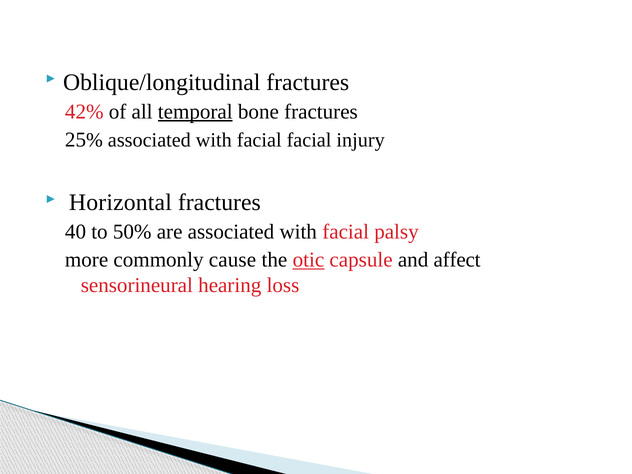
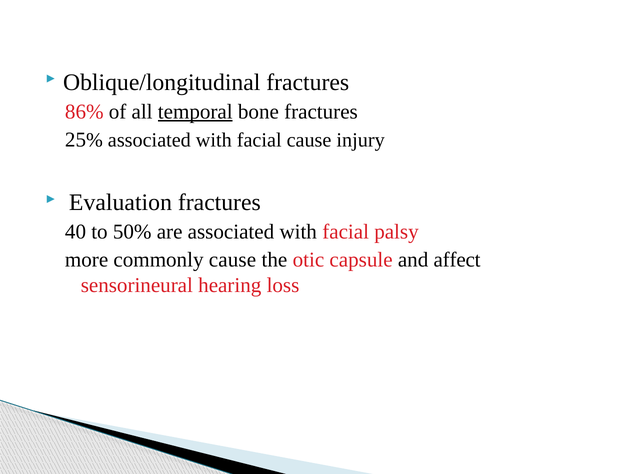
42%: 42% -> 86% (84, 112)
facial facial: facial -> cause (309, 140)
Horizontal: Horizontal -> Evaluation (120, 202)
otic underline: present -> none (308, 260)
